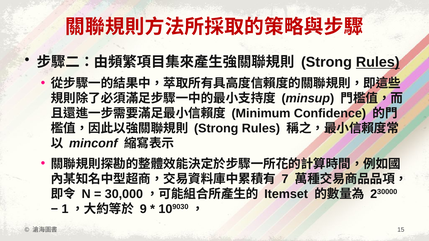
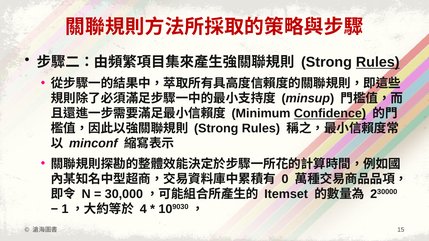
Confidence underline: none -> present (330, 114)
7: 7 -> 0 (285, 179)
9: 9 -> 4 (143, 209)
